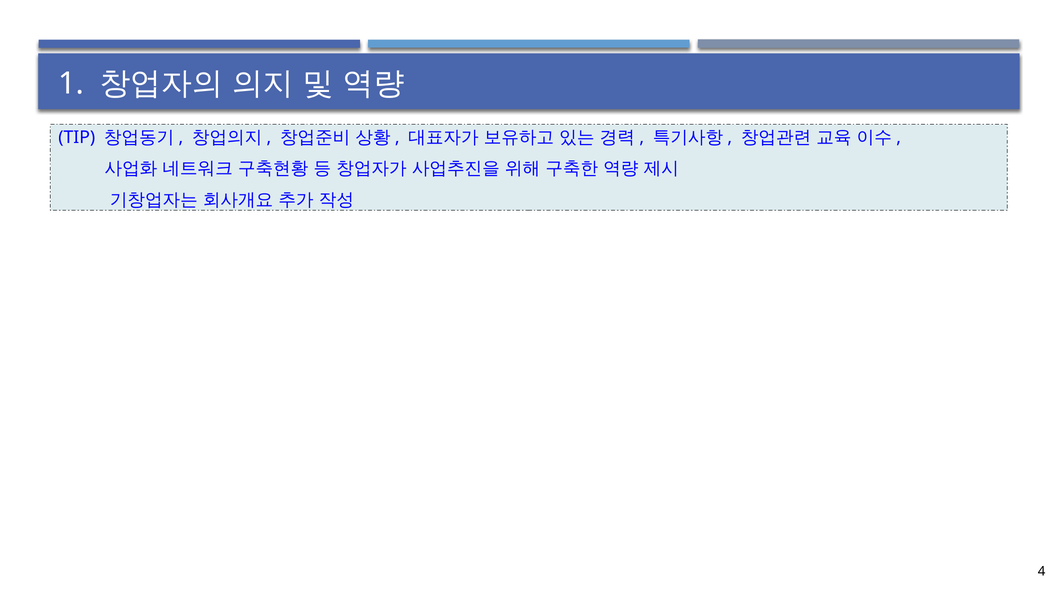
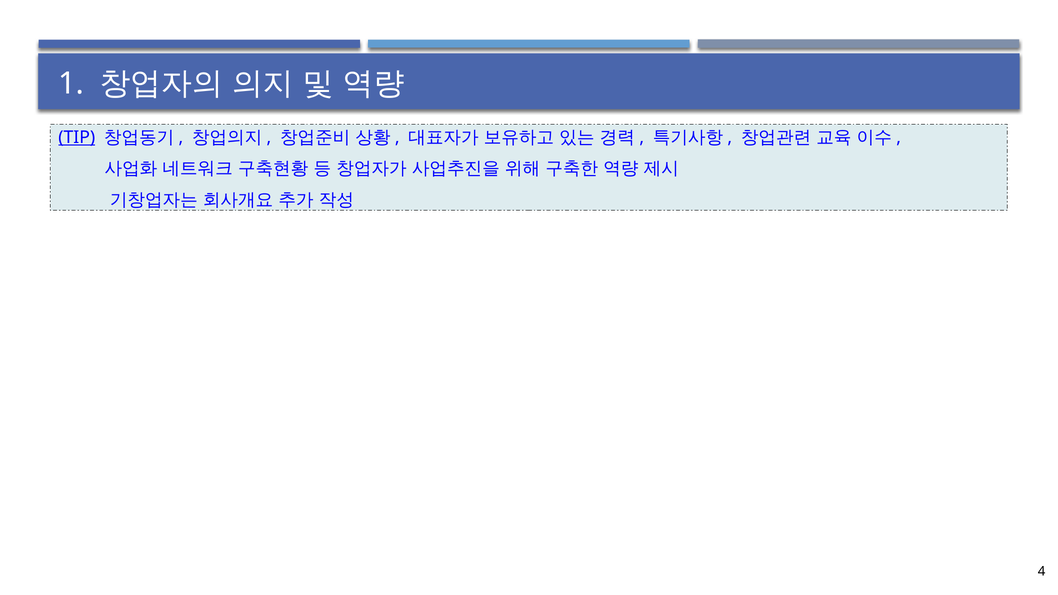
TIP underline: none -> present (77, 137)
